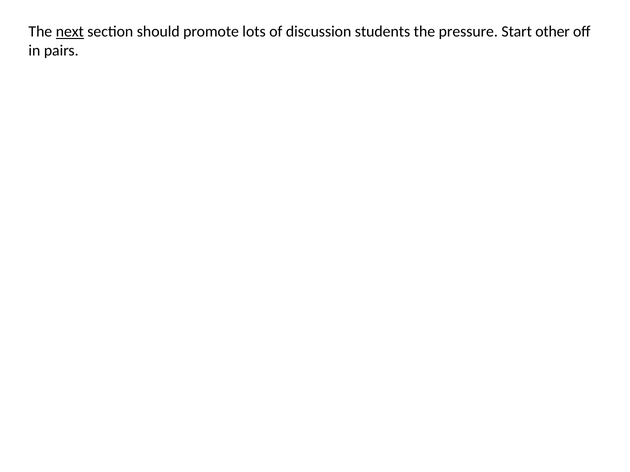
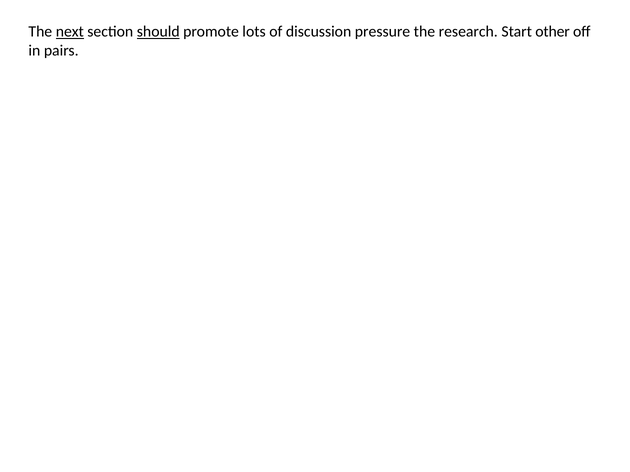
should underline: none -> present (158, 32)
students: students -> pressure (383, 32)
pressure: pressure -> research (468, 32)
